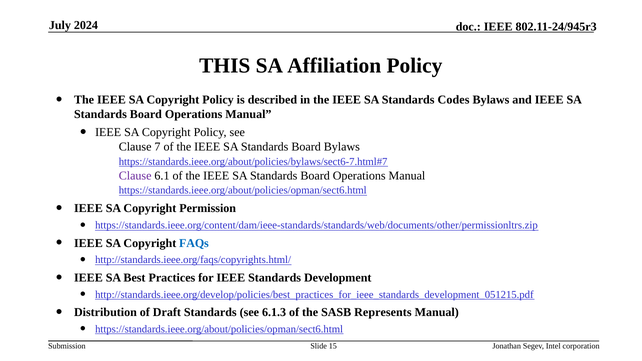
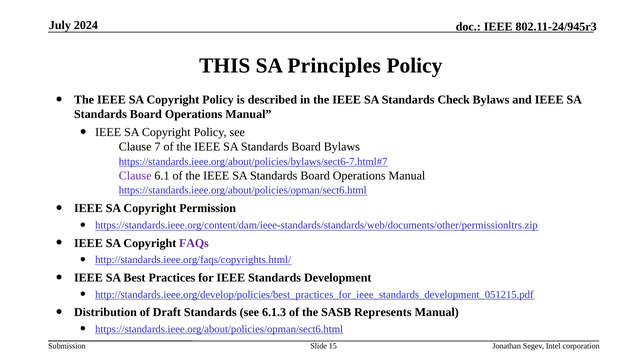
Affiliation: Affiliation -> Principles (334, 66)
Codes: Codes -> Check (454, 100)
FAQs colour: blue -> purple (194, 243)
